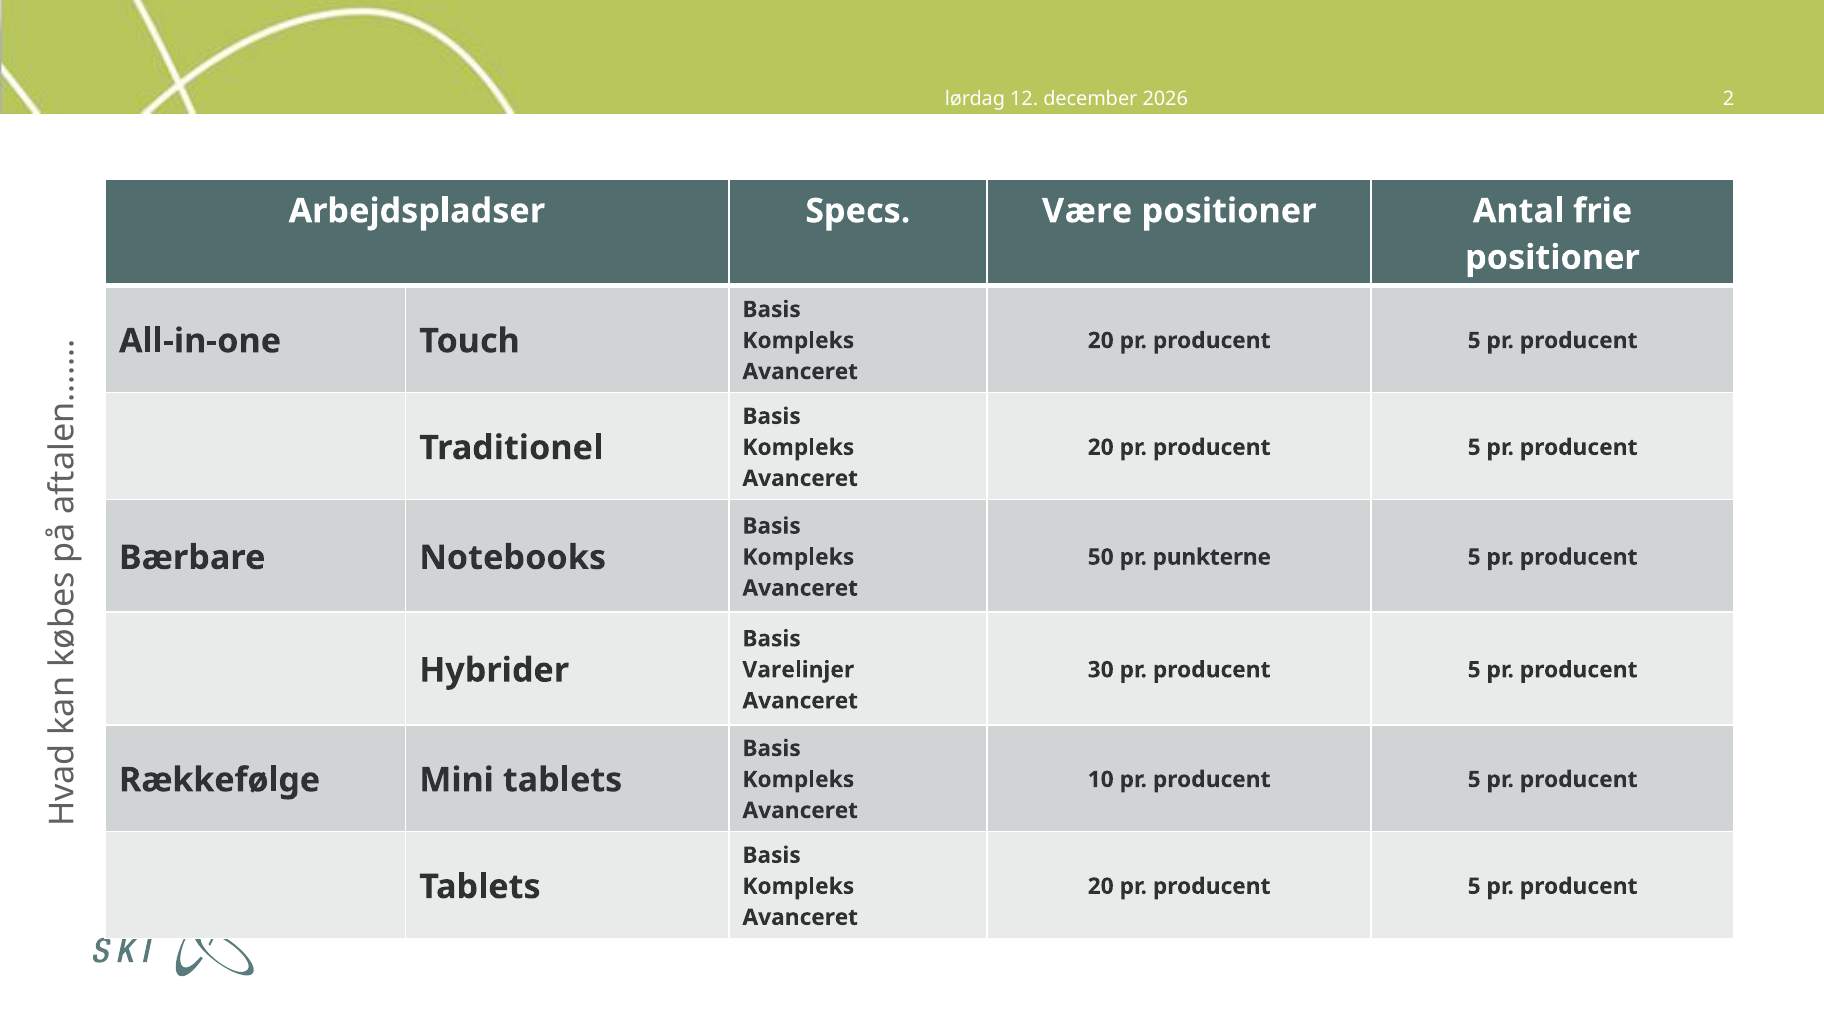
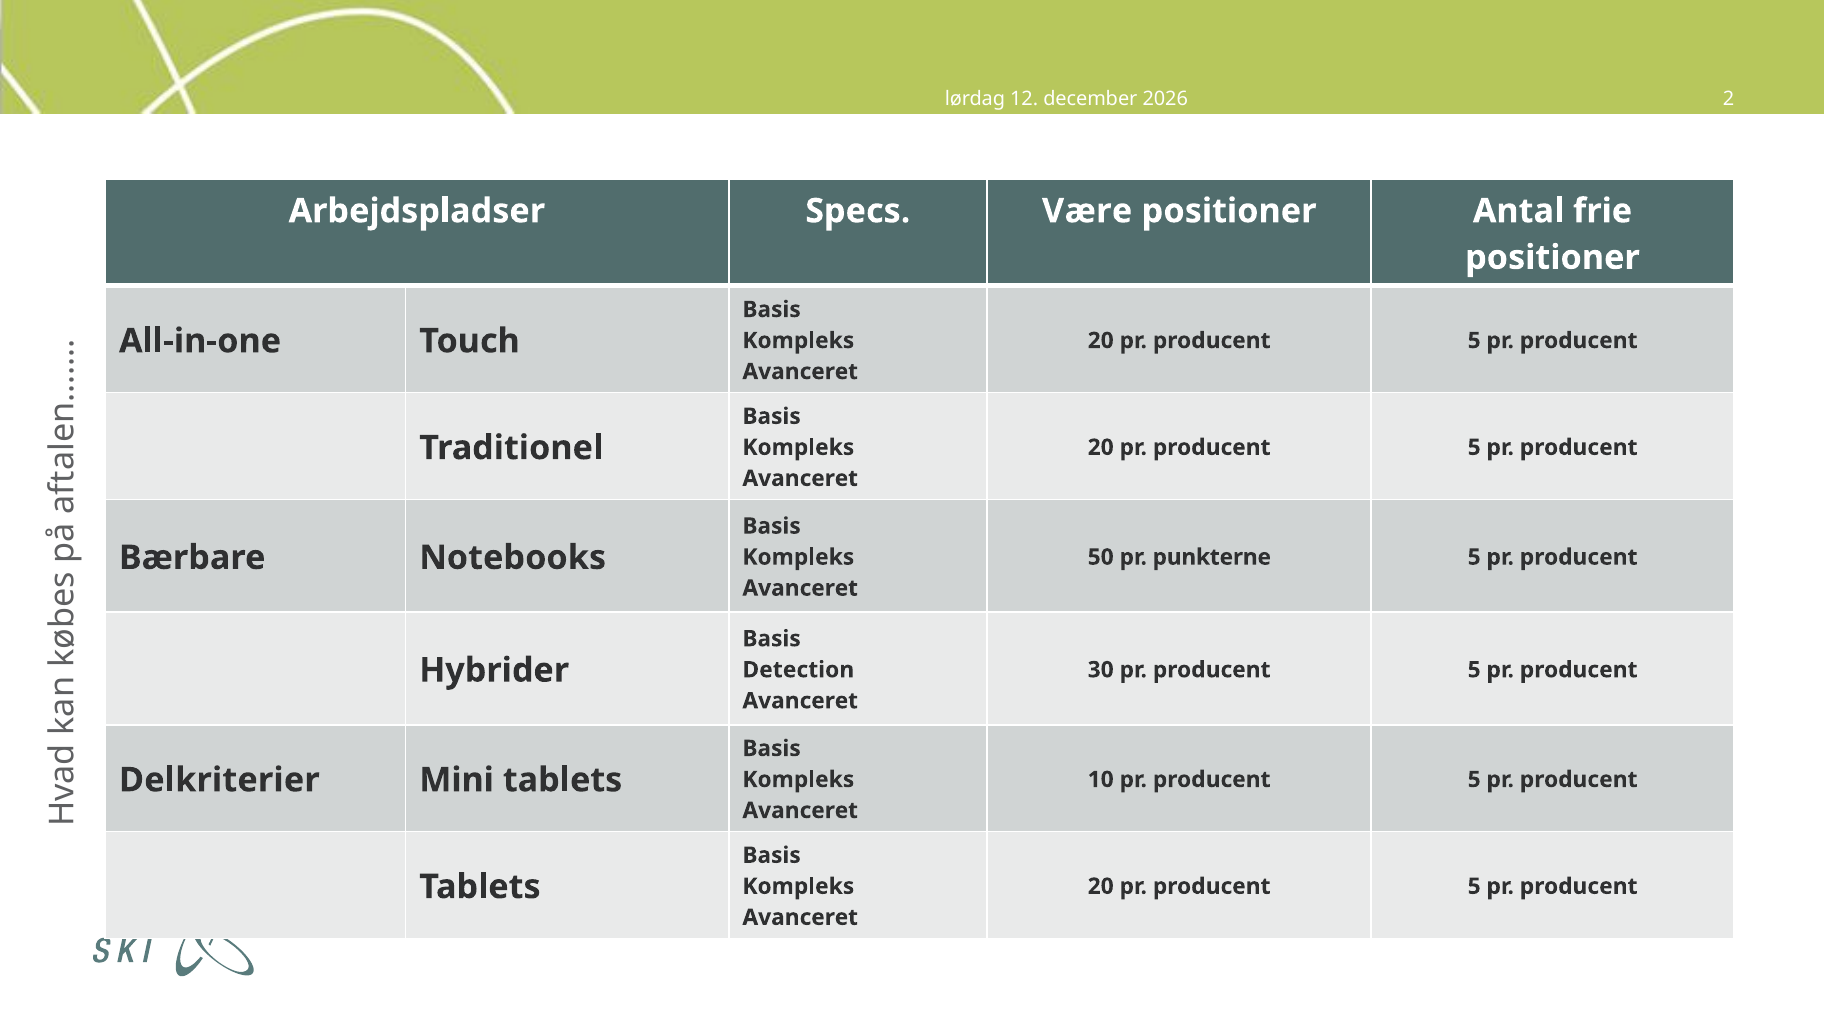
Varelinjer: Varelinjer -> Detection (798, 670)
Rækkefølge: Rækkefølge -> Delkriterier (219, 780)
